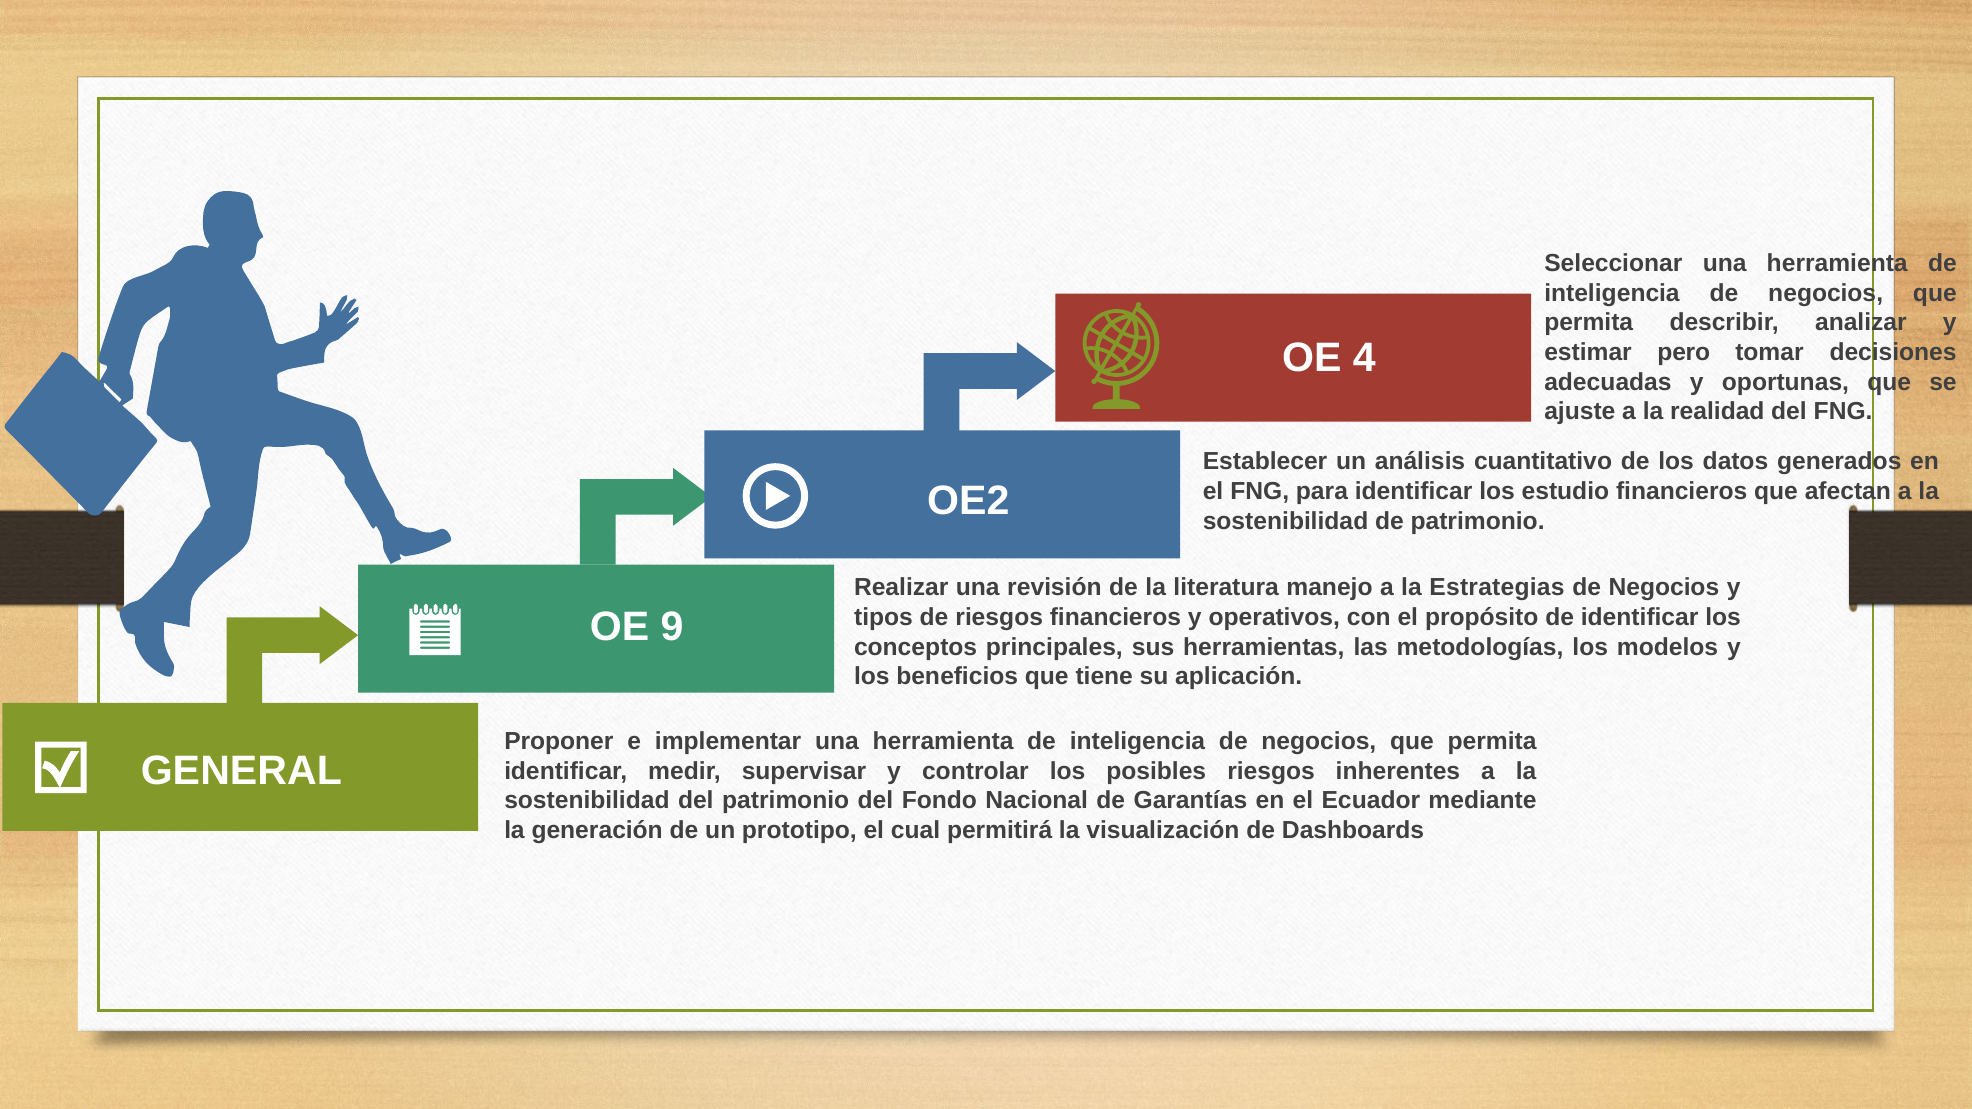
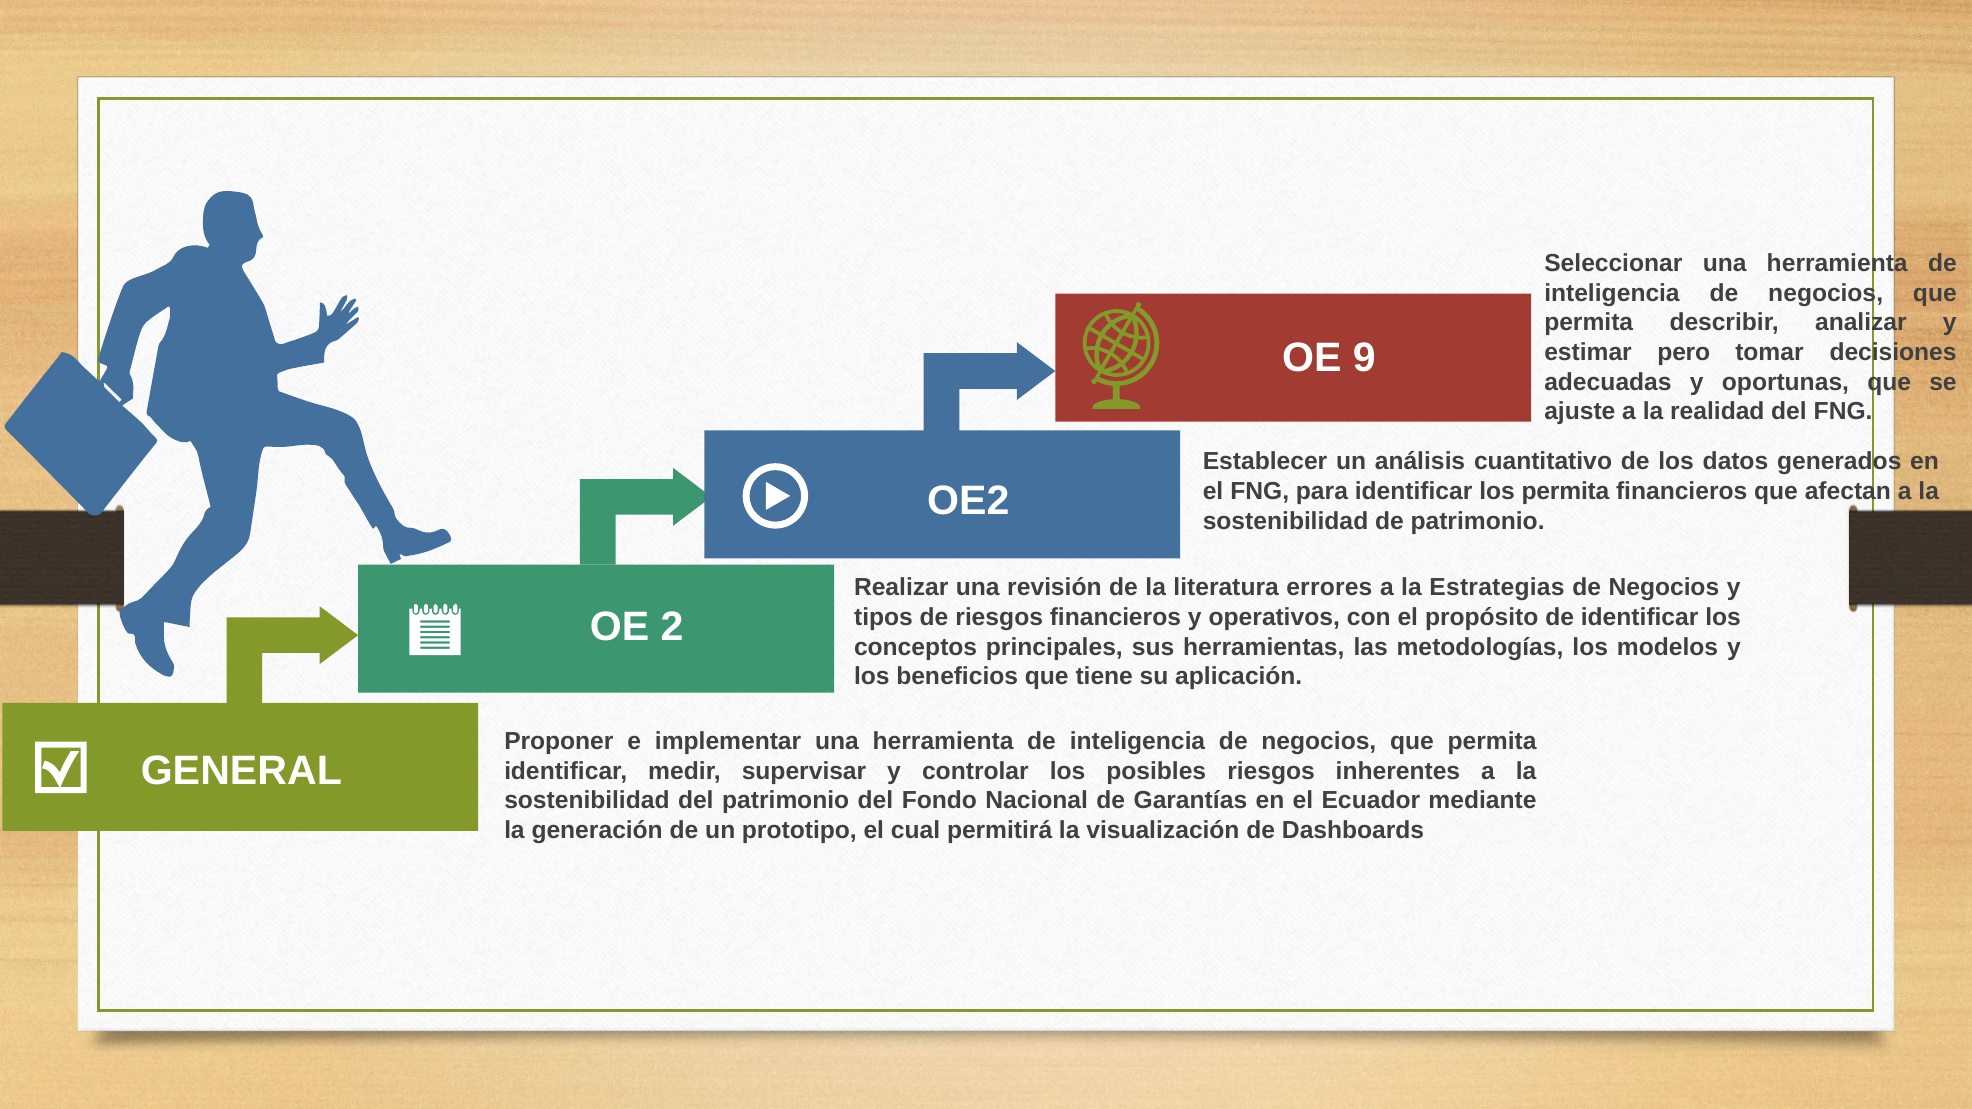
4: 4 -> 9 (1364, 358)
los estudio: estudio -> permita (1565, 492)
manejo: manejo -> errores (1329, 588)
9: 9 -> 2 (672, 627)
